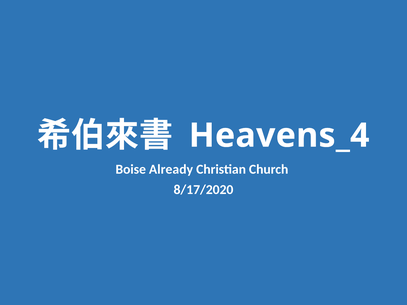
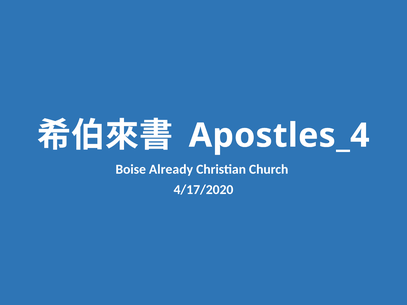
Heavens_4: Heavens_4 -> Apostles_4 (279, 136)
8/17/2020: 8/17/2020 -> 4/17/2020 (203, 190)
